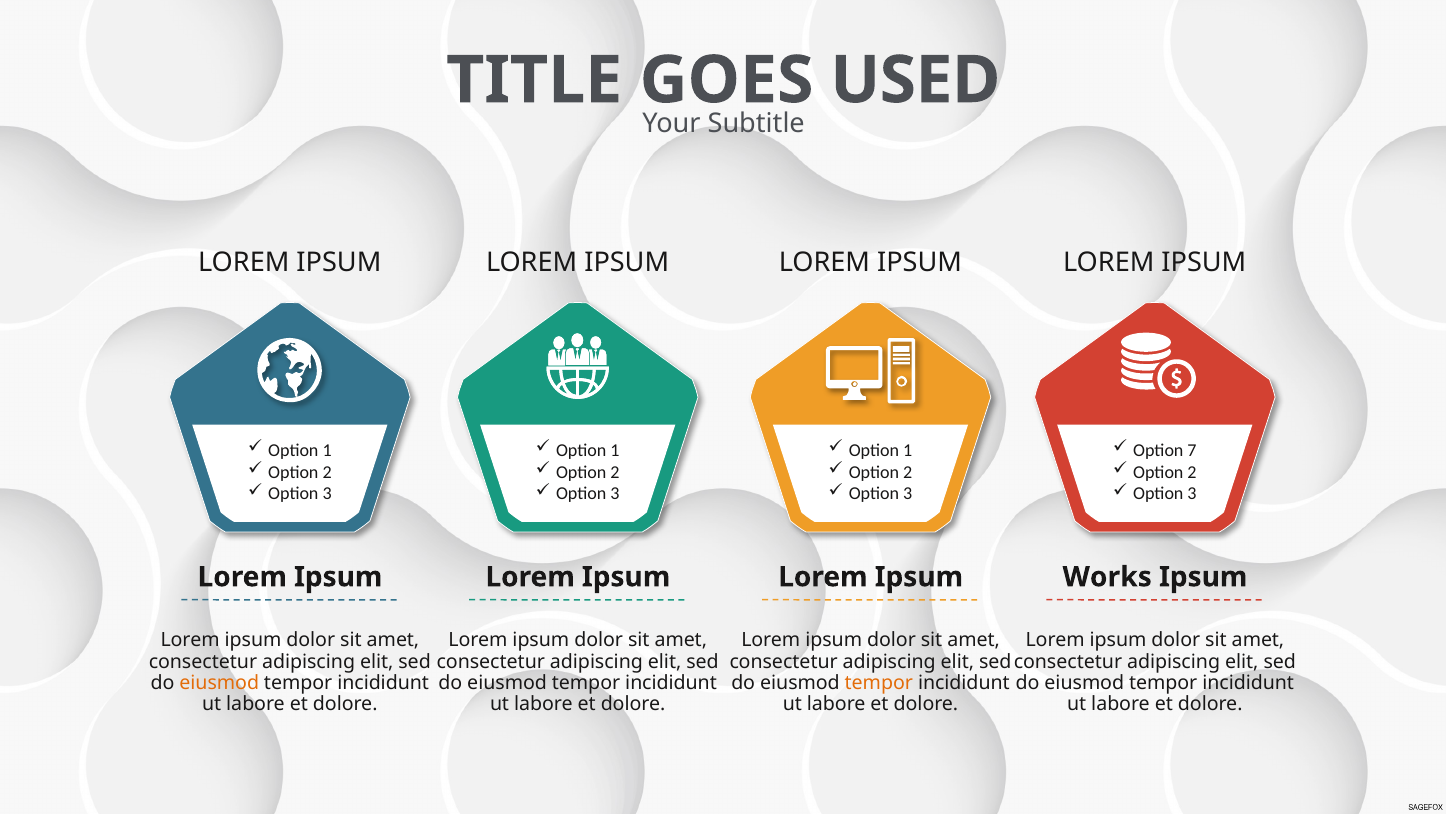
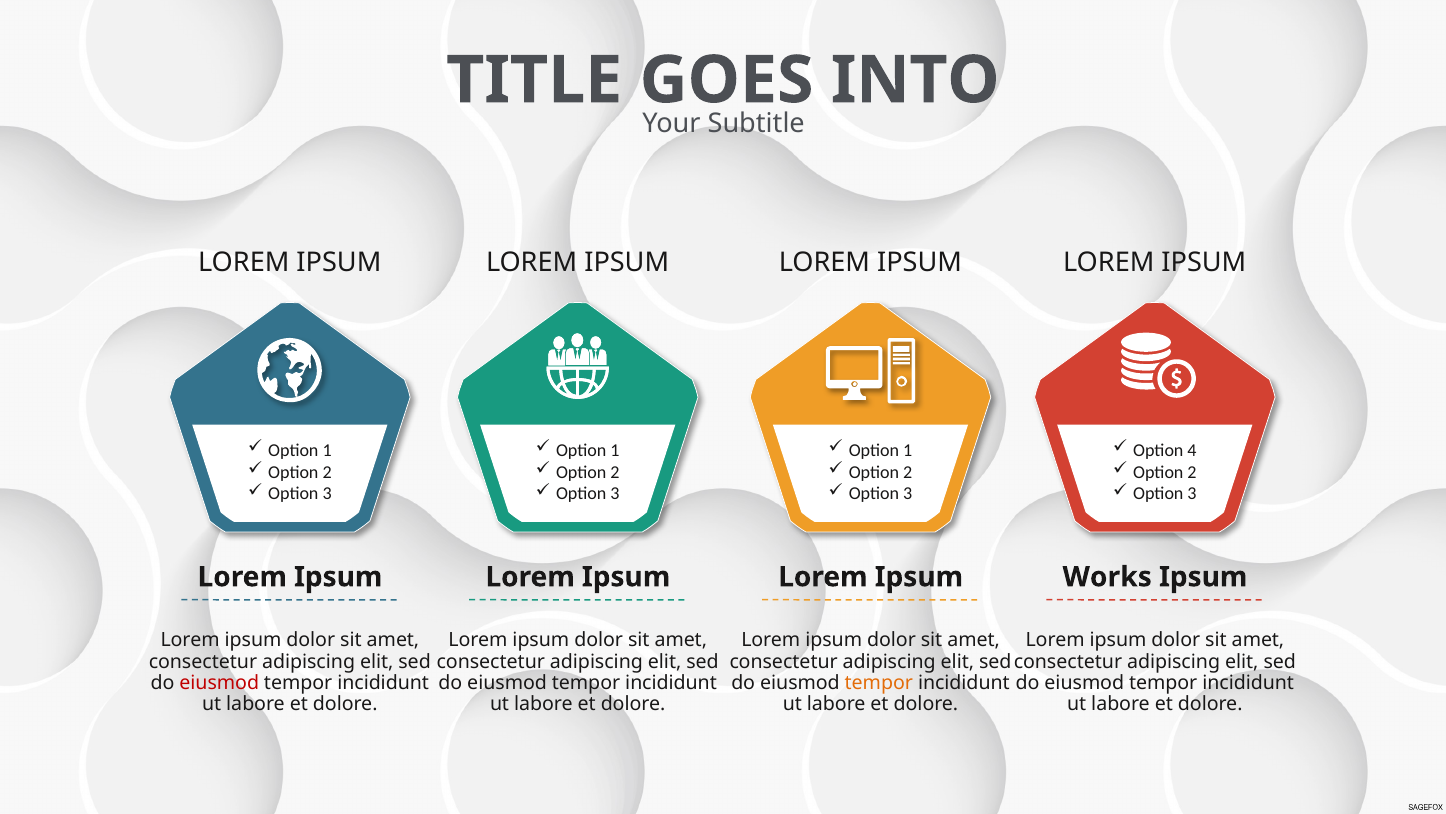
USED: USED -> INTO (915, 80)
7: 7 -> 4 (1192, 450)
eiusmod colour: orange -> red (219, 682)
